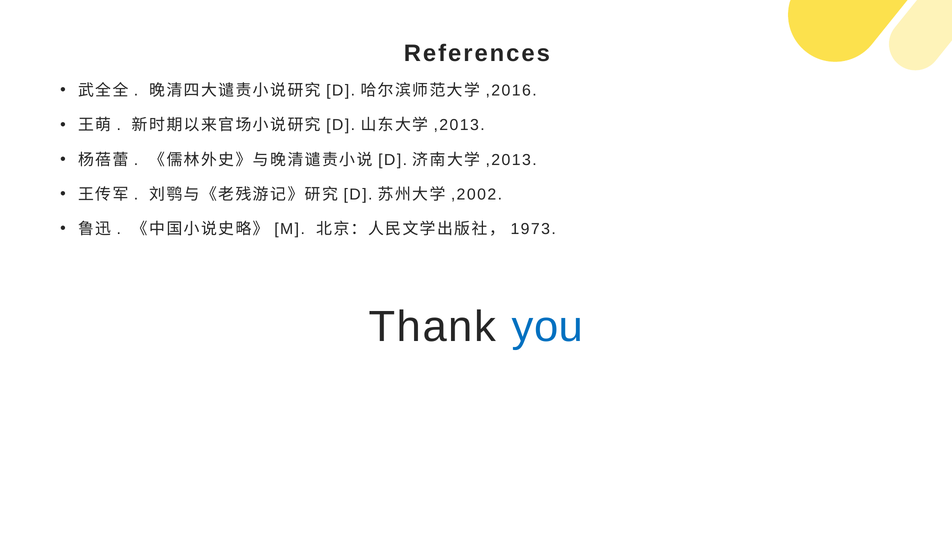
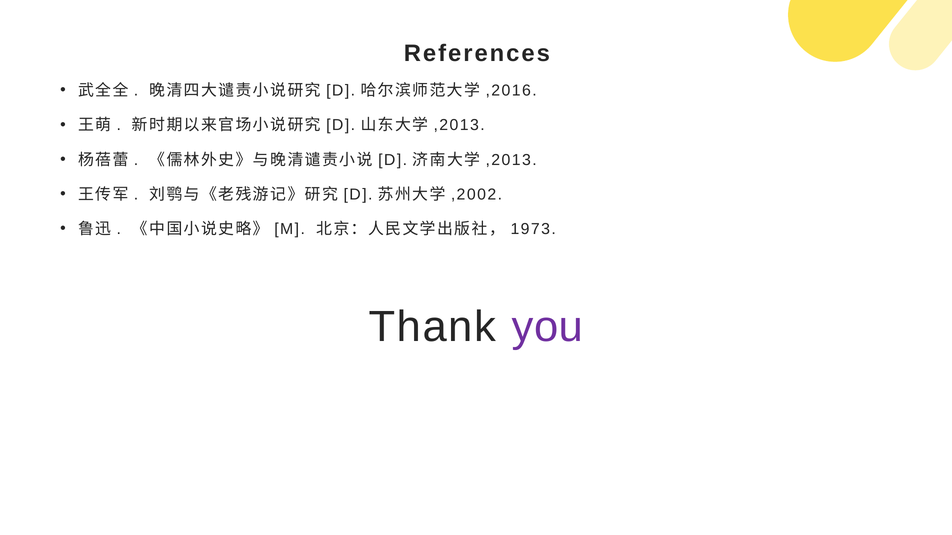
you colour: blue -> purple (547, 327)
